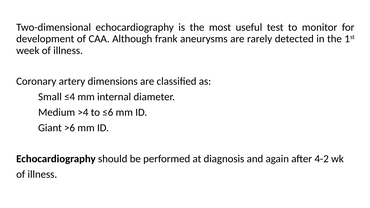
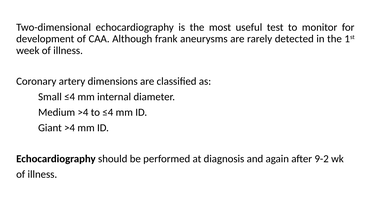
to ≤6: ≤6 -> ≤4 (108, 112)
Giant >6: >6 -> >4 (70, 128)
4-2: 4-2 -> 9-2 (322, 159)
